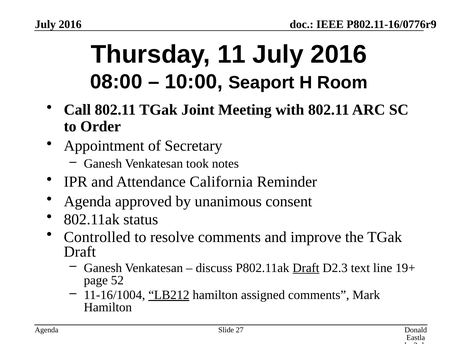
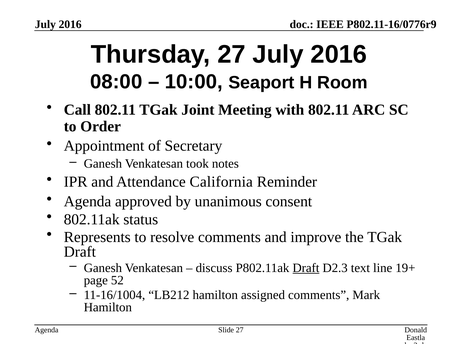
Thursday 11: 11 -> 27 (231, 54)
Controlled: Controlled -> Represents (97, 237)
LB212 underline: present -> none (169, 295)
